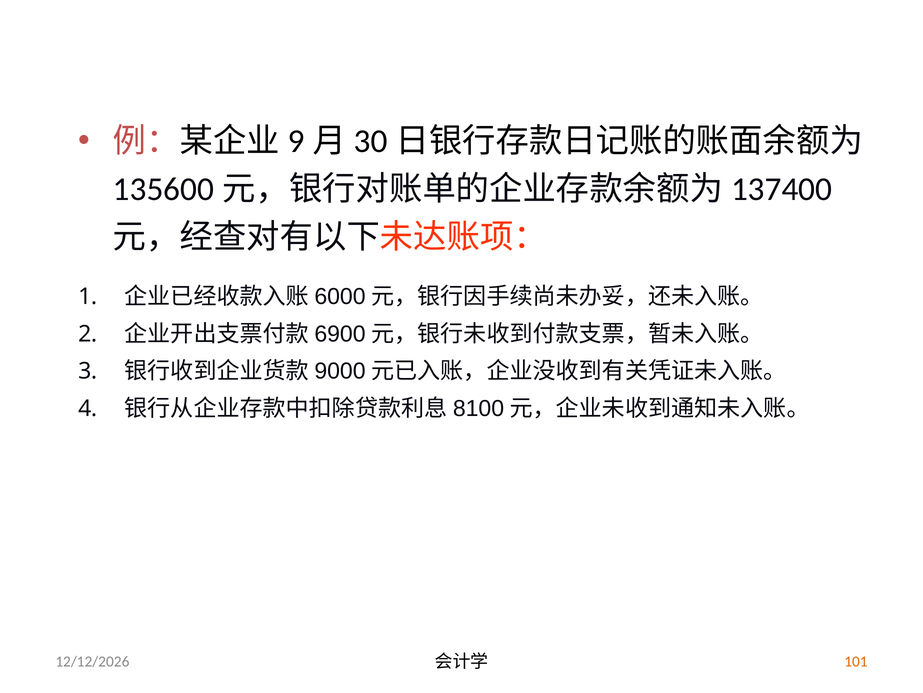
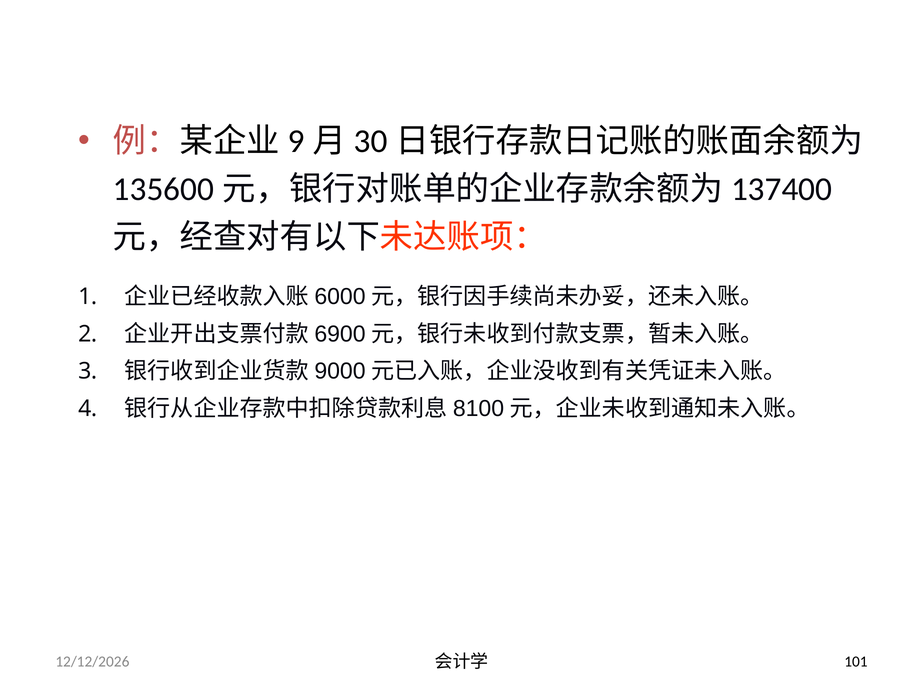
101 colour: orange -> black (856, 661)
